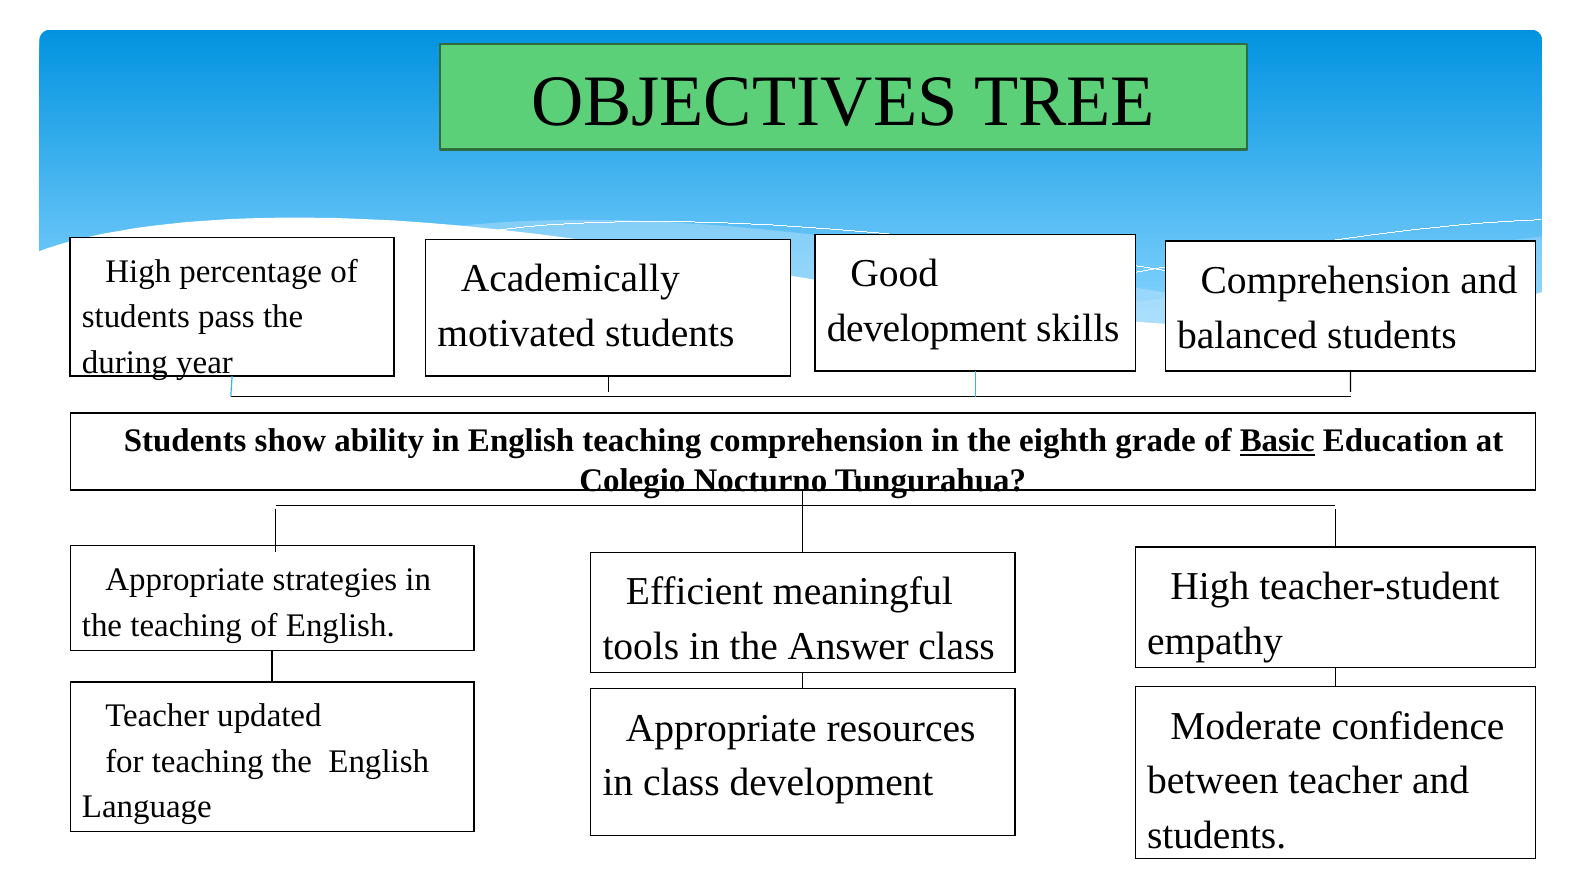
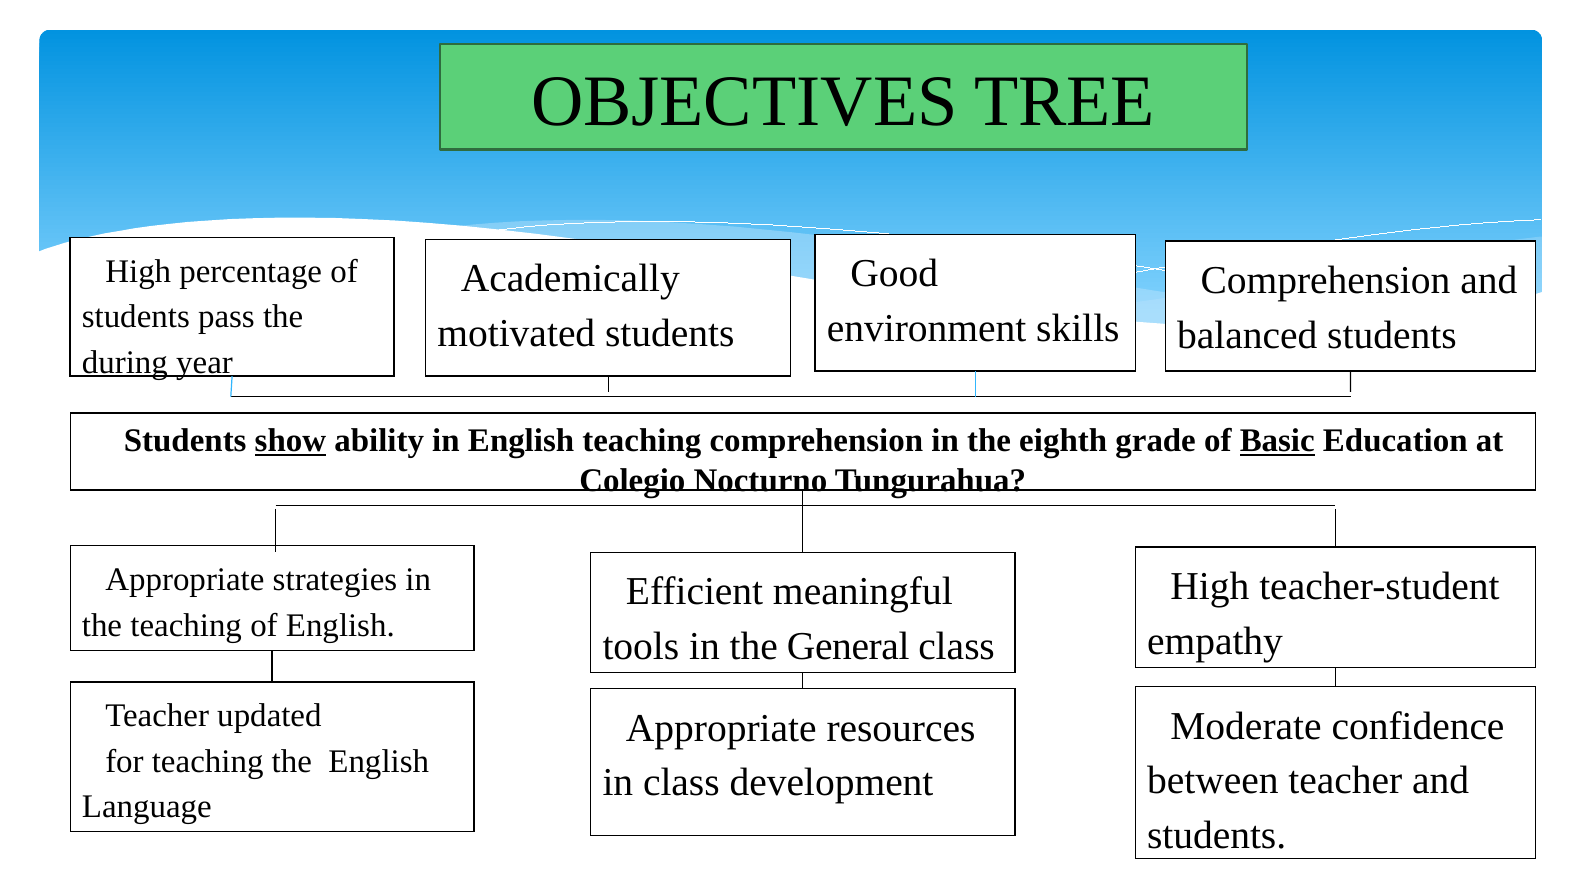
development: development -> environment (927, 328)
show underline: none -> present (290, 441)
Answer: Answer -> General (848, 646)
